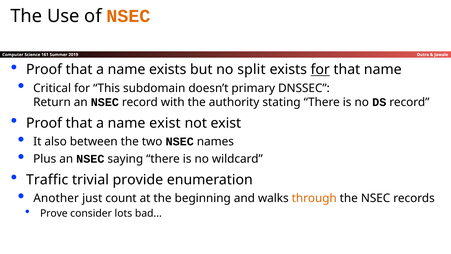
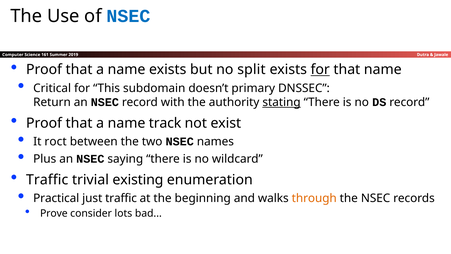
NSEC colour: orange -> blue (128, 16)
stating underline: none -> present (282, 102)
name exist: exist -> track (165, 123)
also: also -> roct (56, 142)
provide: provide -> existing (138, 180)
Another: Another -> Practical (56, 198)
just count: count -> traffic (121, 198)
